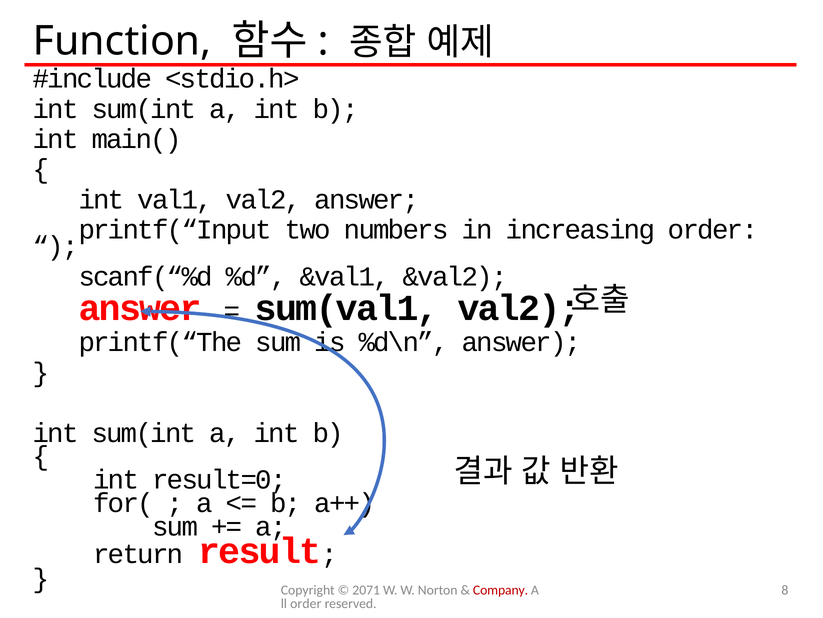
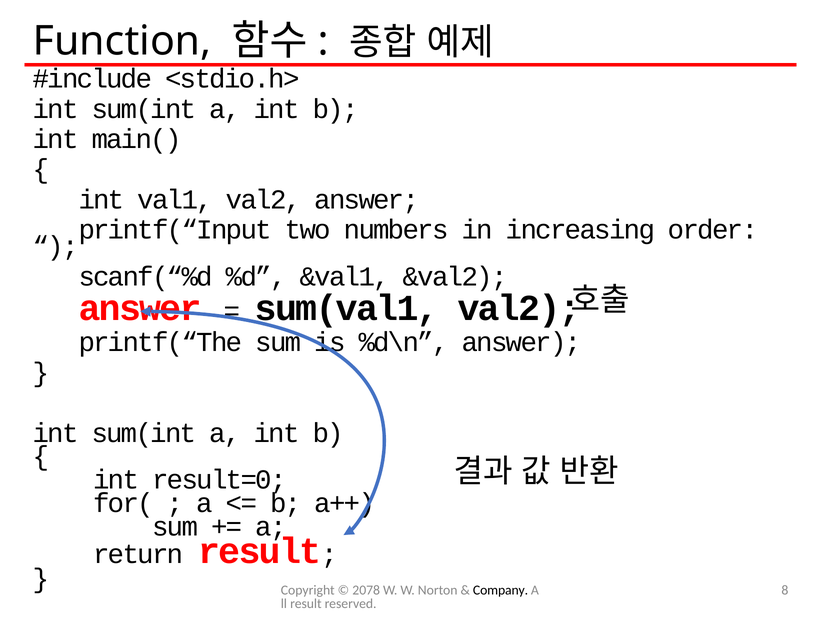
2071: 2071 -> 2078 (366, 589)
Company colour: red -> black (501, 589)
order: order -> result (306, 603)
